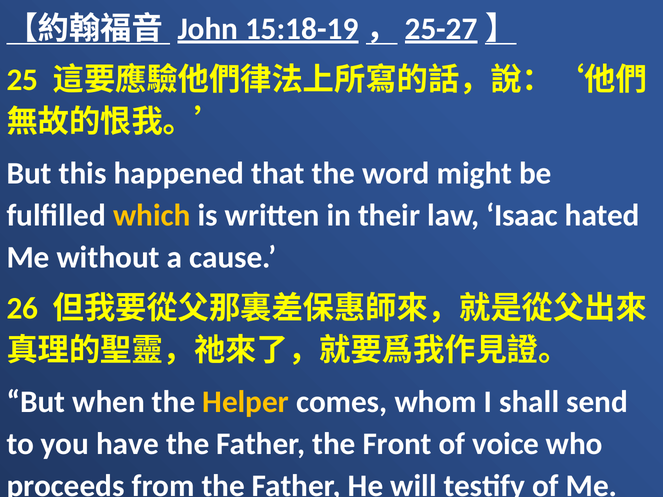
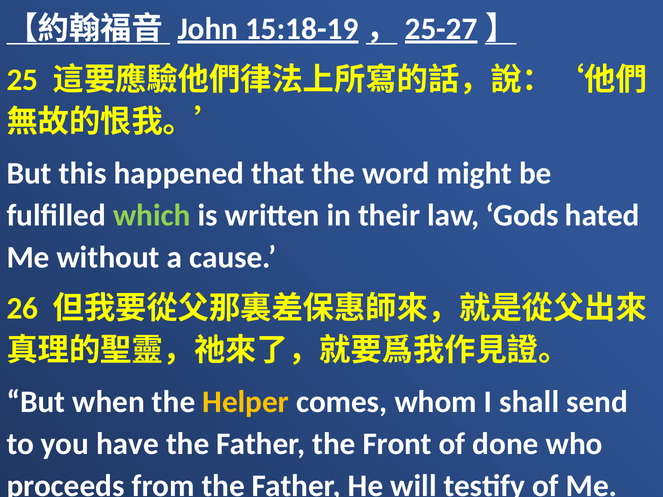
which colour: yellow -> light green (152, 215)
Isaac: Isaac -> Gods (522, 215)
voice: voice -> done (505, 444)
